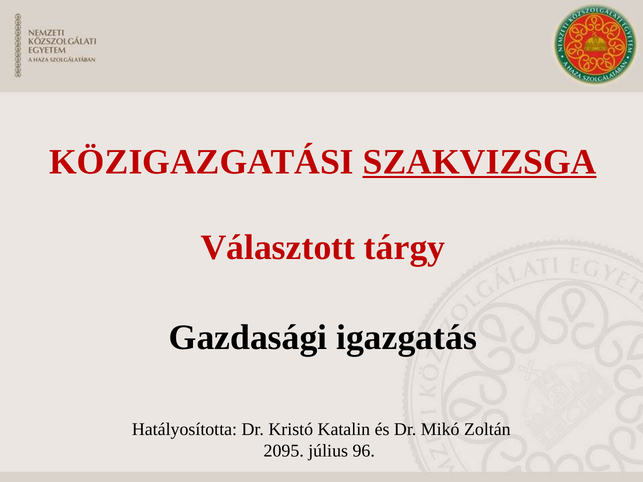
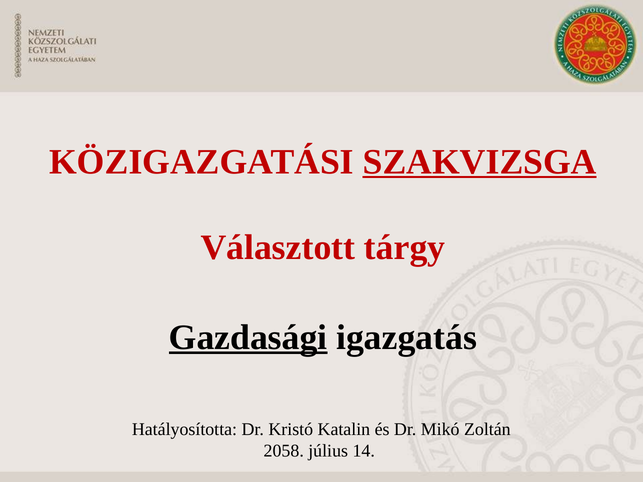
Gazdasági underline: none -> present (248, 338)
2095: 2095 -> 2058 (284, 451)
96: 96 -> 14 (364, 451)
